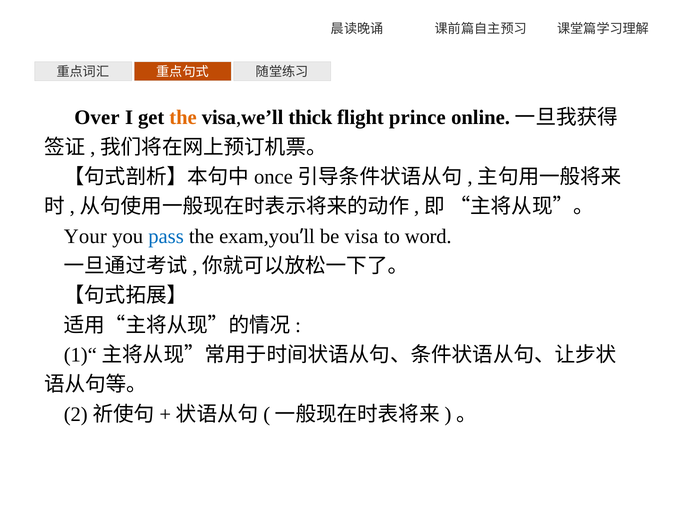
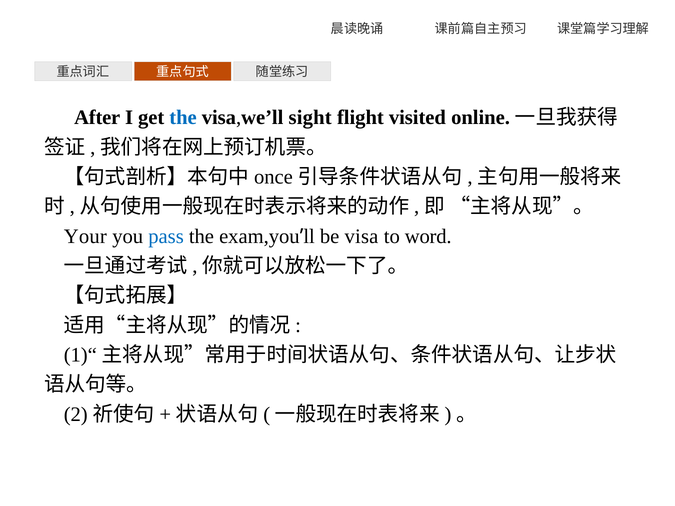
Over: Over -> After (97, 118)
the colour: orange -> blue (183, 118)
thick: thick -> sight (310, 118)
prince: prince -> visited (417, 118)
